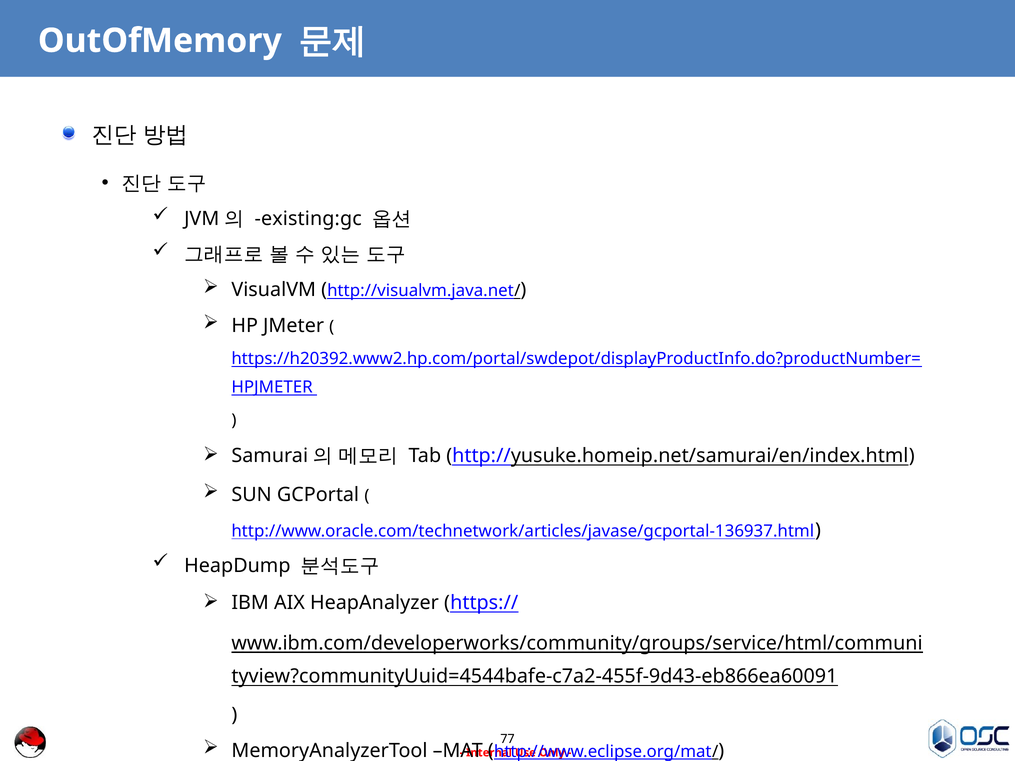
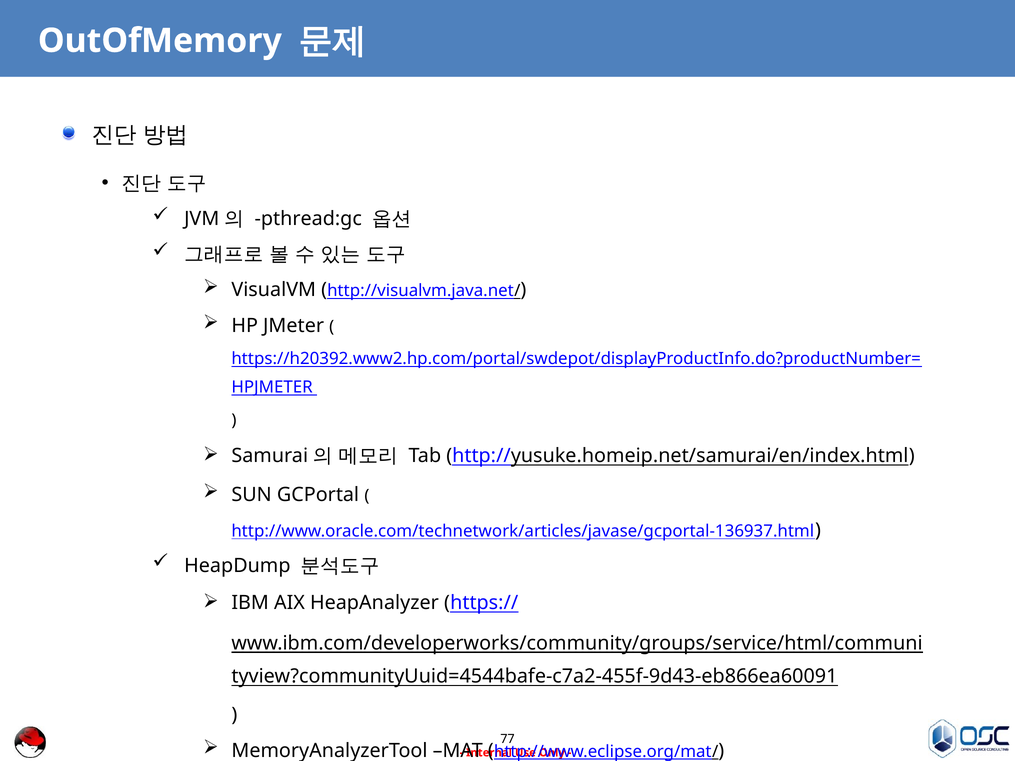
existing:gc: existing:gc -> pthread:gc (308, 219)
